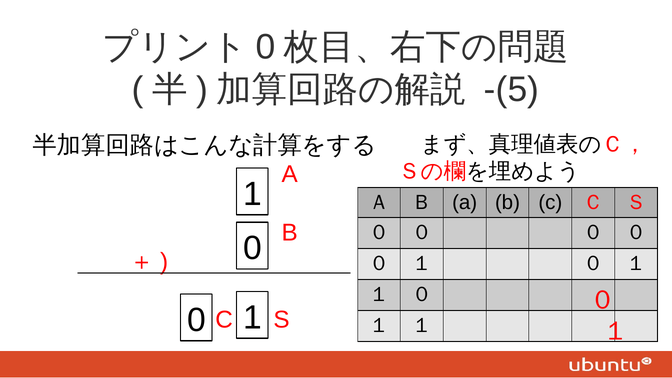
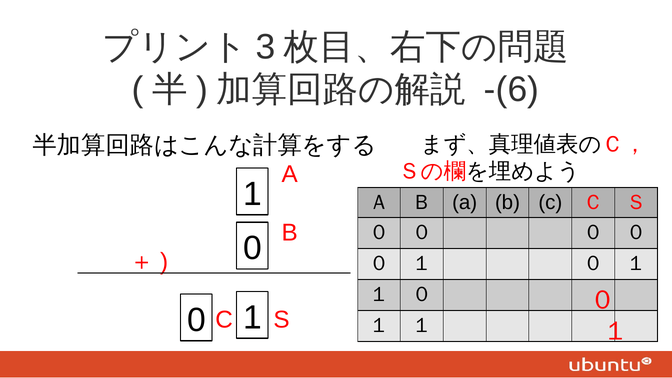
0: 0 -> 3 (266, 47)
-(5: -(5 -> -(6 (512, 90)
